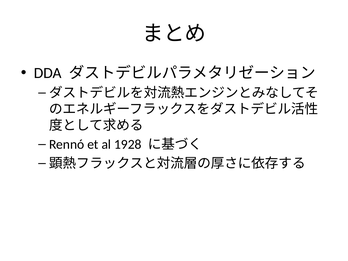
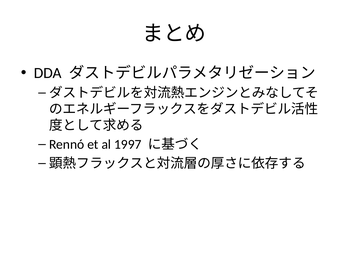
1928: 1928 -> 1997 (128, 144)
